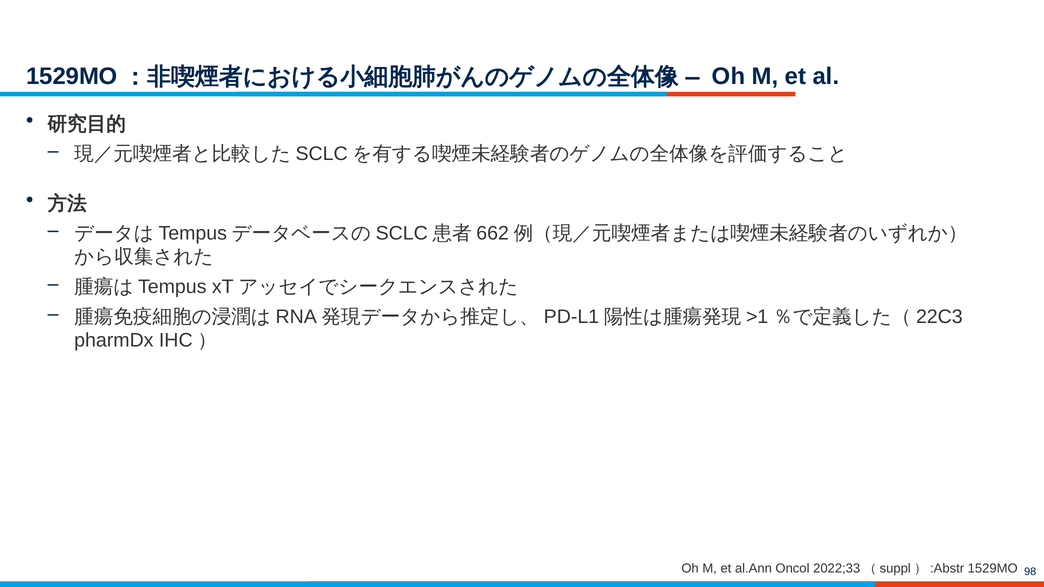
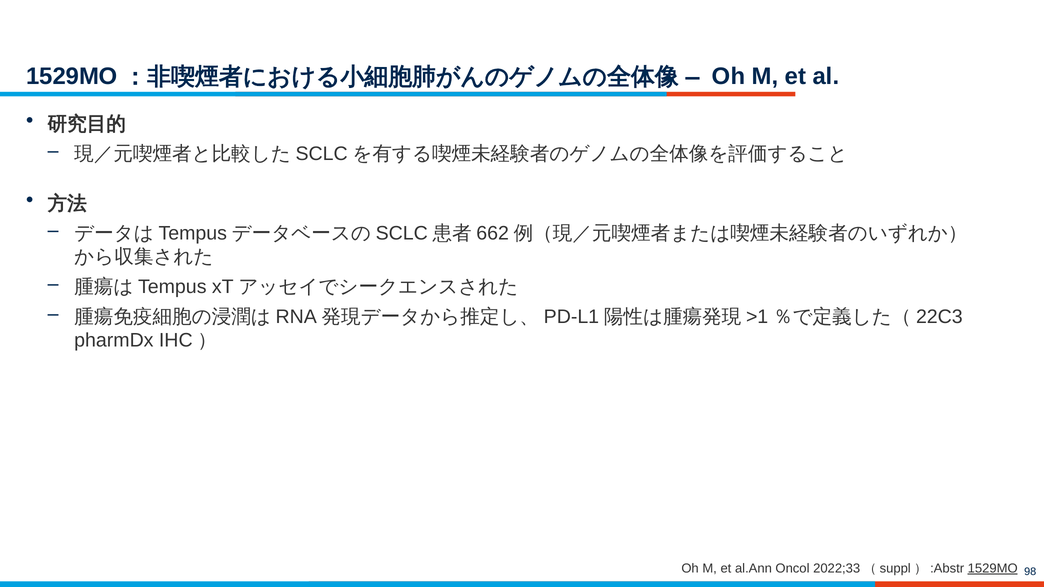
1529MO underline: none -> present (993, 569)
